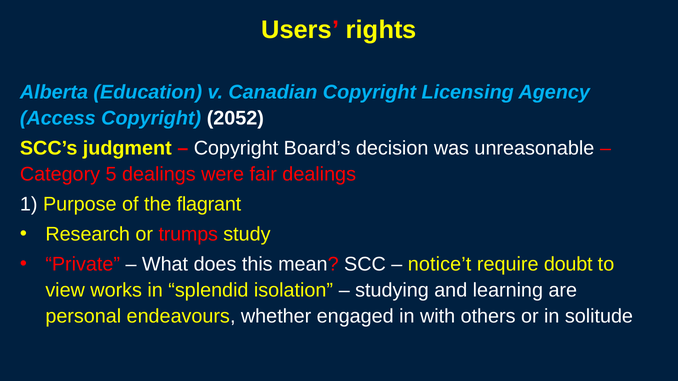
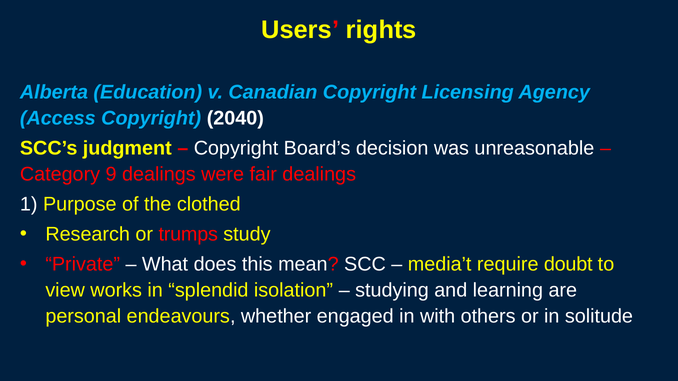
2052: 2052 -> 2040 (235, 118)
5: 5 -> 9 (111, 174)
flagrant: flagrant -> clothed (209, 204)
notice’t: notice’t -> media’t (440, 264)
